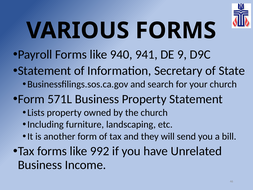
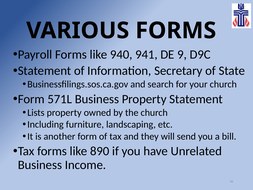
992: 992 -> 890 (100, 151)
